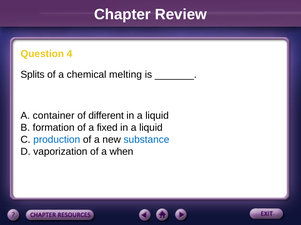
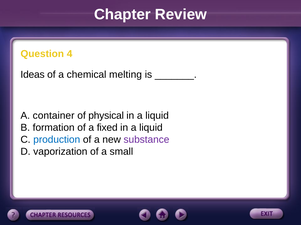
Splits: Splits -> Ideas (33, 75)
different: different -> physical (106, 116)
substance colour: blue -> purple (146, 140)
when: when -> small (121, 152)
